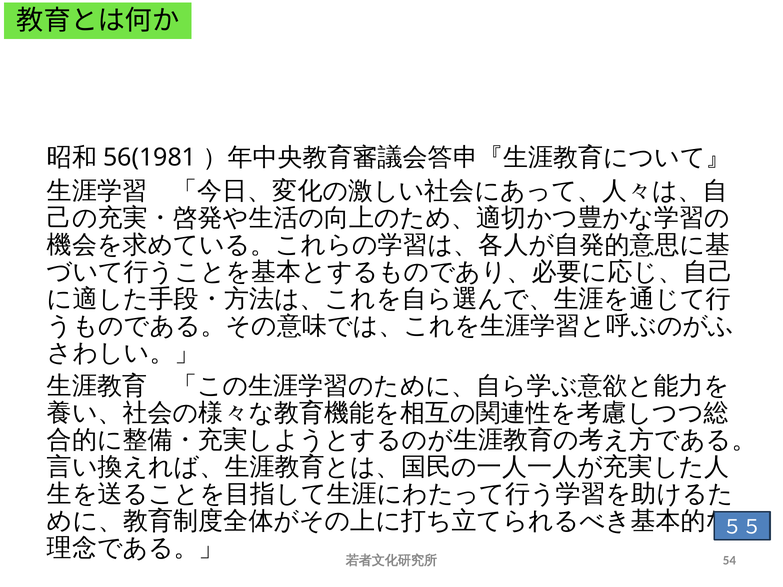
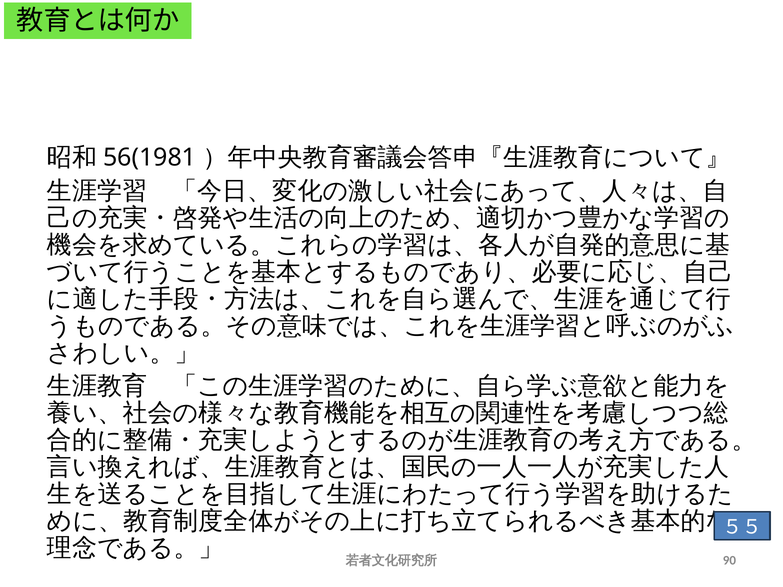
54: 54 -> 90 (729, 561)
